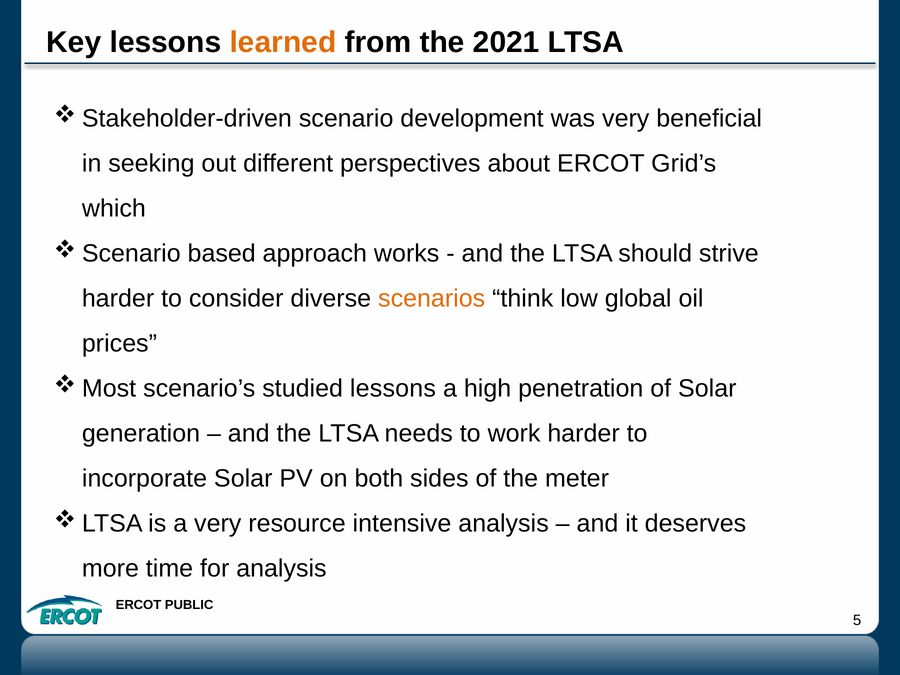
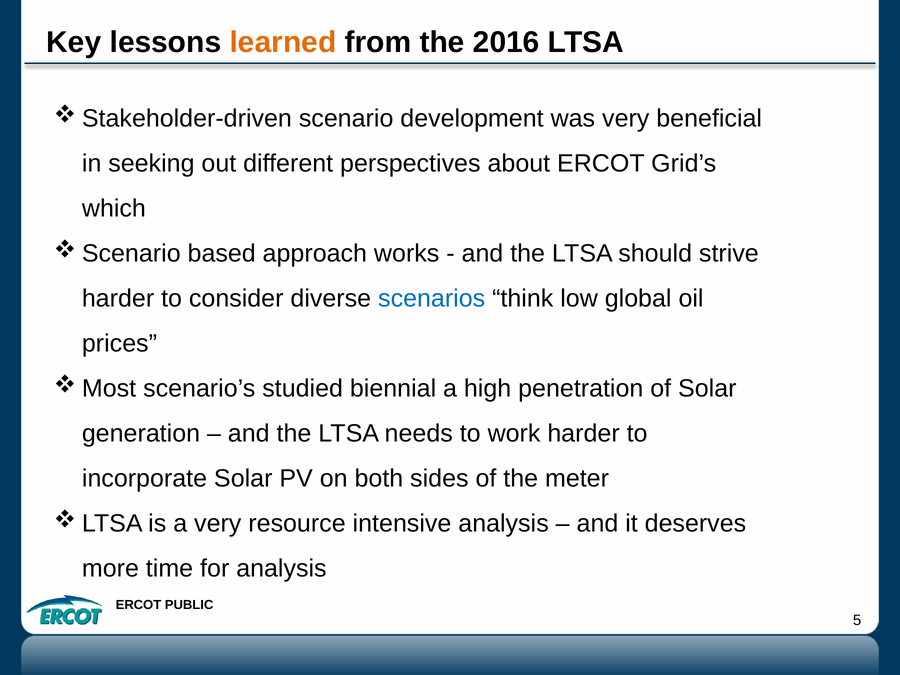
2021: 2021 -> 2016 (506, 42)
scenarios colour: orange -> blue (432, 299)
studied lessons: lessons -> biennial (393, 389)
